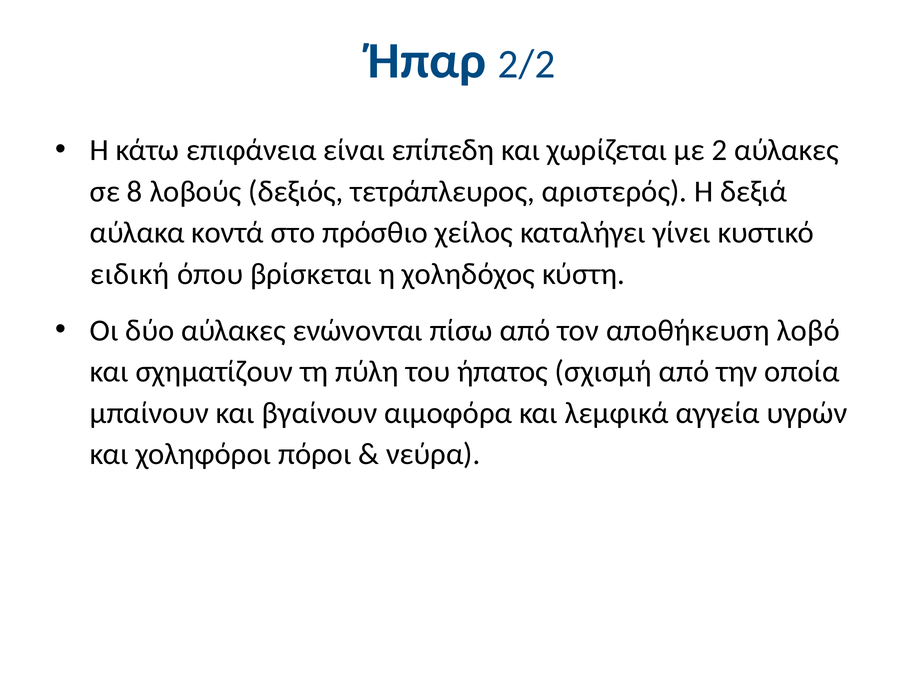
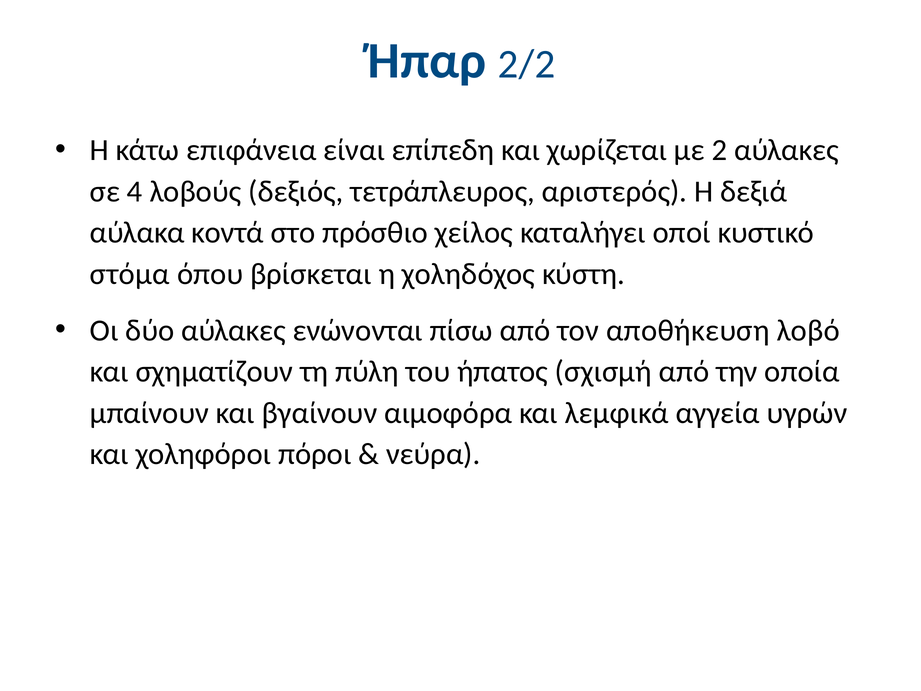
8: 8 -> 4 (135, 191)
γίνει: γίνει -> οποί (682, 233)
ειδική: ειδική -> στόμα (130, 274)
